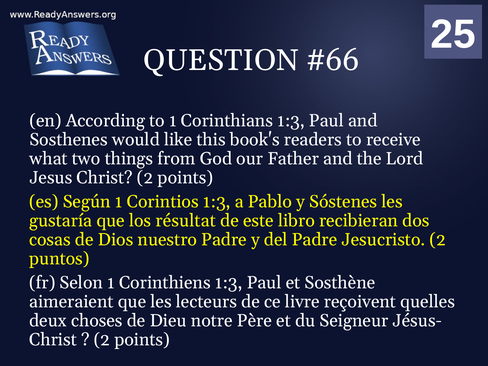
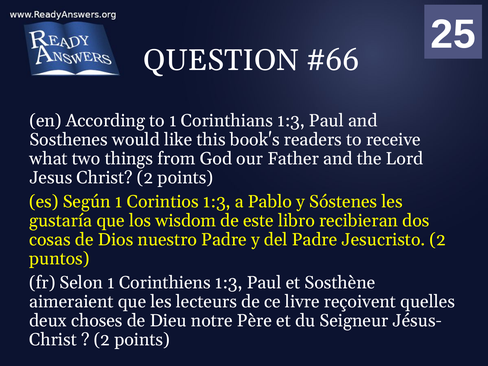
résultat: résultat -> wisdom (186, 221)
